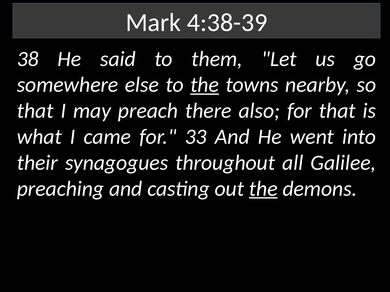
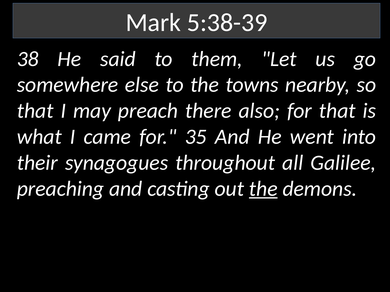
4:38-39: 4:38-39 -> 5:38-39 (227, 23)
the underline: present -> none (205, 85)
33: 33 -> 35 (196, 137)
